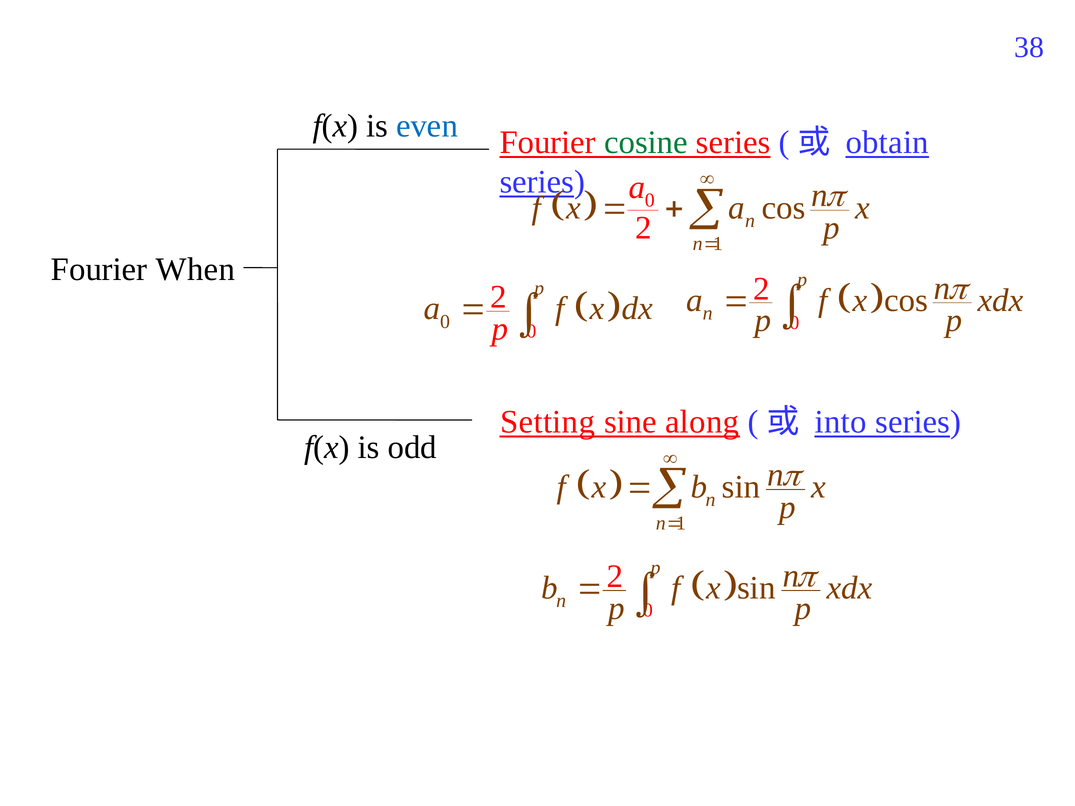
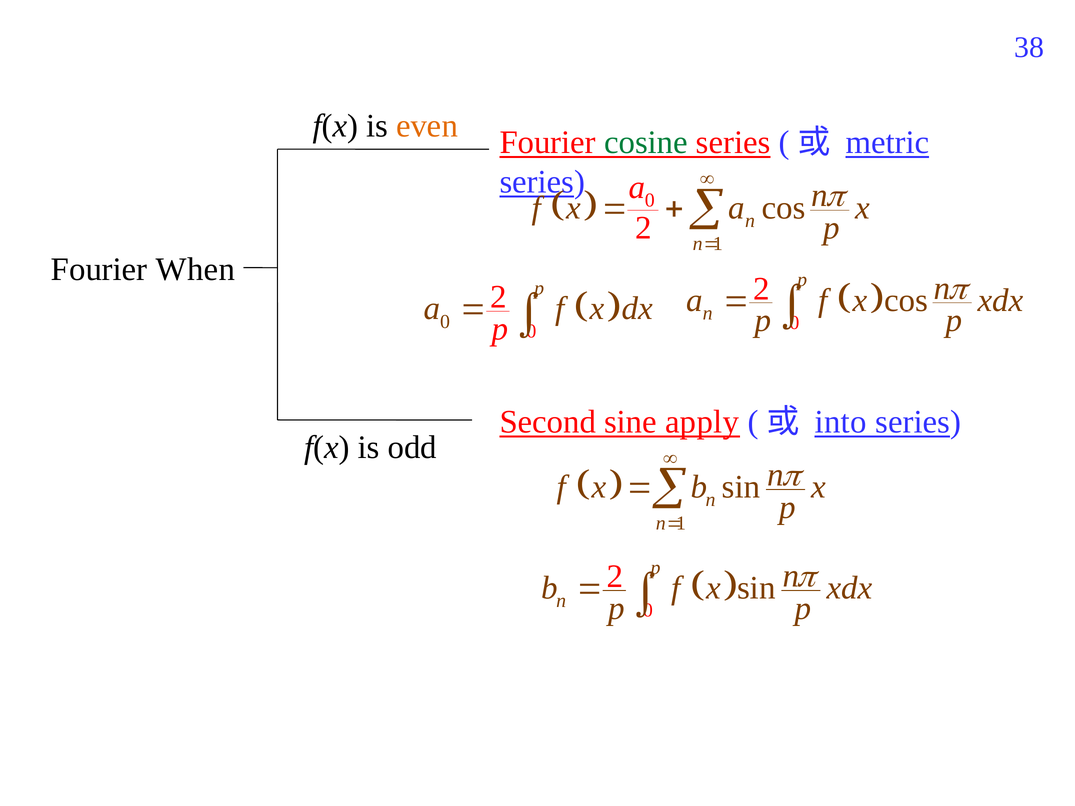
even colour: blue -> orange (427, 126)
obtain: obtain -> metric (887, 143)
Setting: Setting -> Second (548, 422)
along: along -> apply (702, 422)
